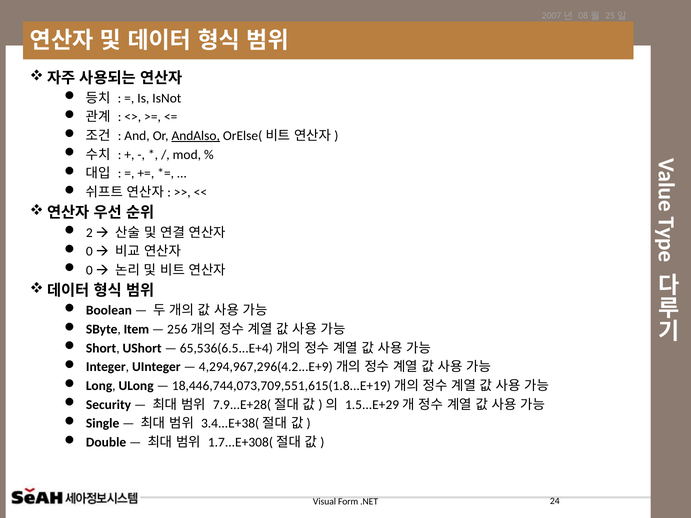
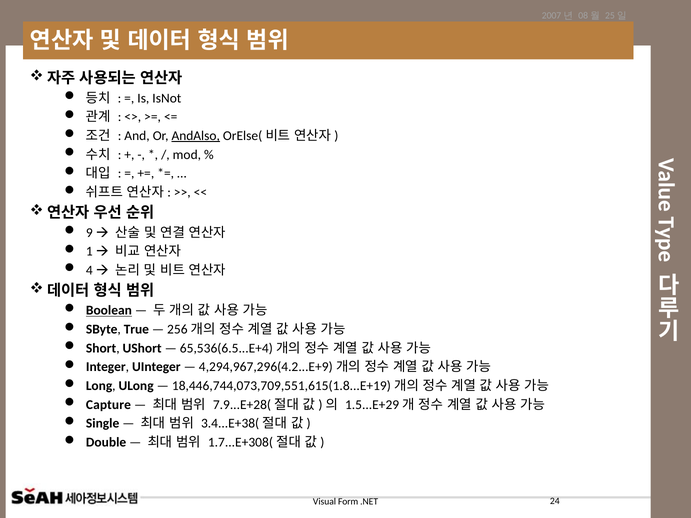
2: 2 -> 9 (89, 233)
0: 0 -> 1 (89, 252)
0: 0 -> 4 (89, 270)
Boolean underline: none -> present (109, 311)
Item: Item -> True (136, 330)
Security: Security -> Capture (108, 405)
